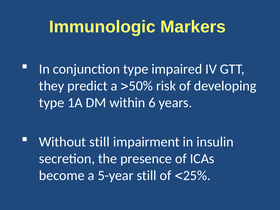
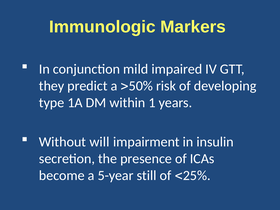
conjunction type: type -> mild (136, 69)
6: 6 -> 1 (152, 103)
Without still: still -> will (99, 142)
